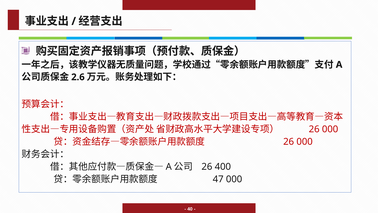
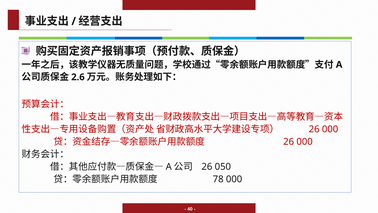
400: 400 -> 050 (223, 166)
47: 47 -> 78 (218, 179)
